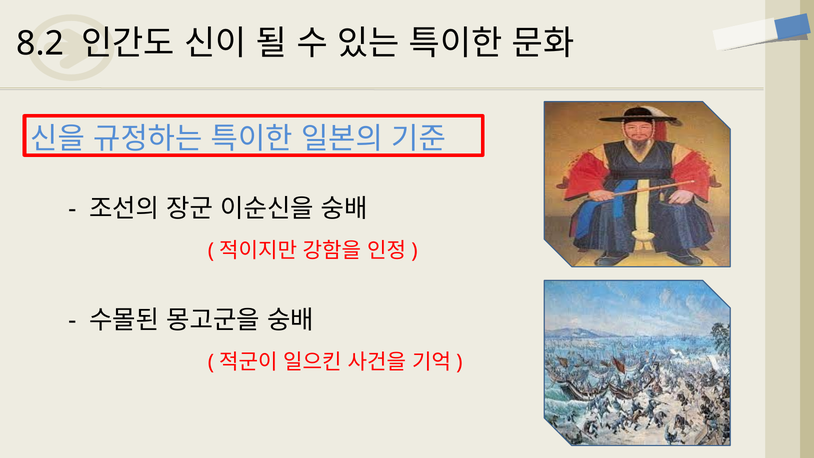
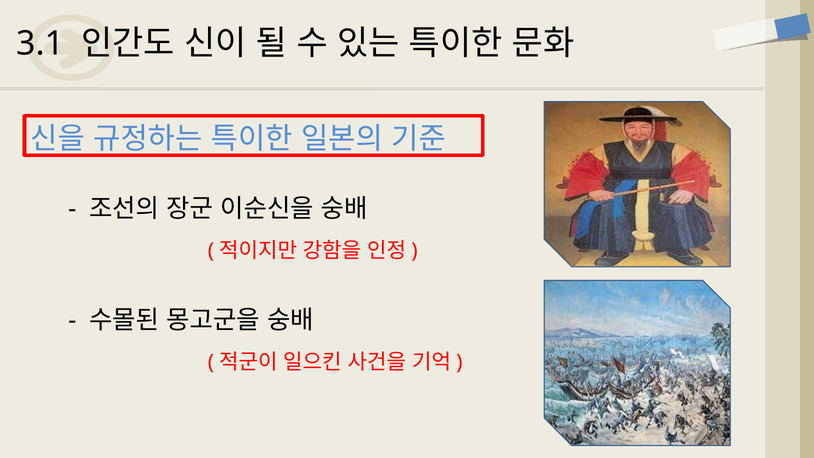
8.2: 8.2 -> 3.1 (40, 43)
